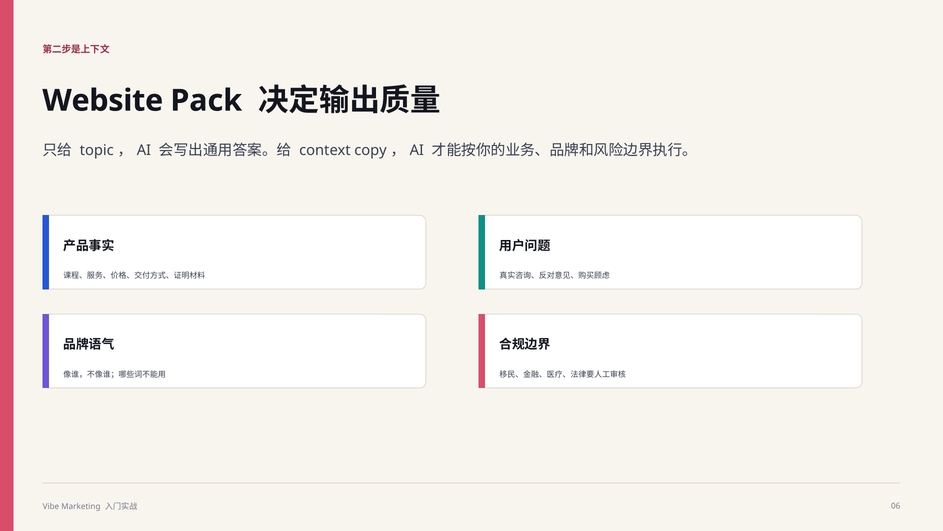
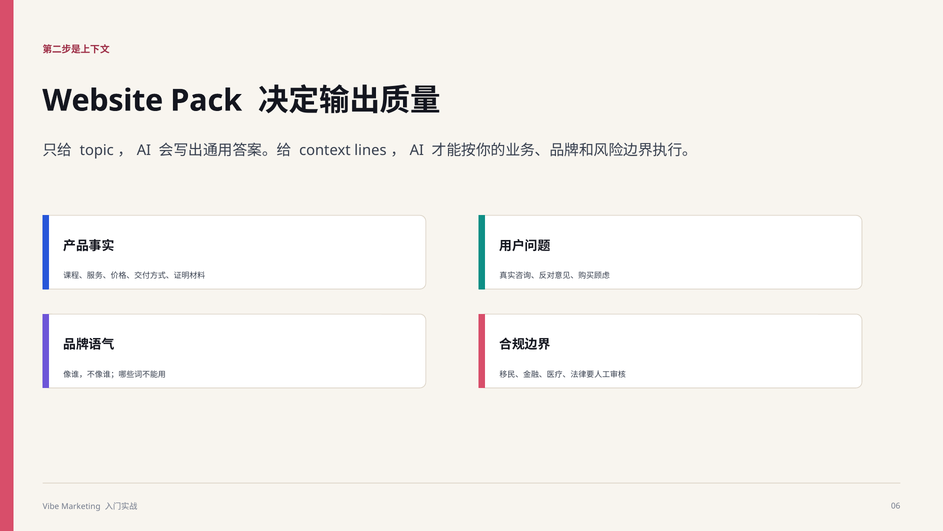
copy: copy -> lines (370, 150)
